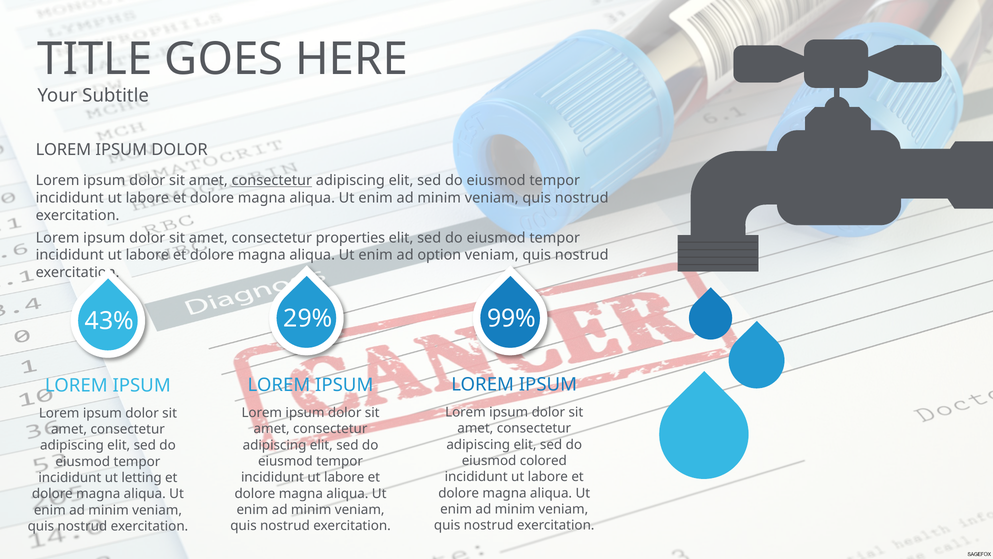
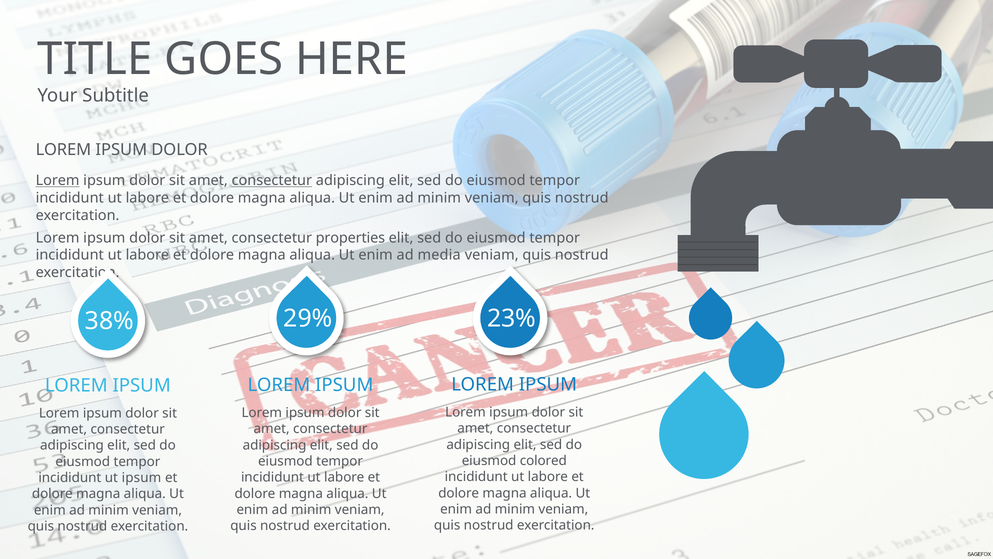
Lorem underline: none -> present (58, 180)
option: option -> media (439, 255)
43%: 43% -> 38% (109, 321)
99%: 99% -> 23% (512, 318)
ut letting: letting -> ipsum (141, 477)
